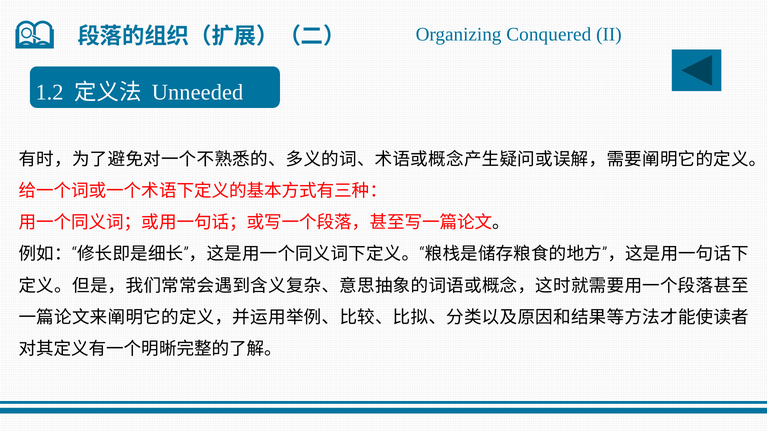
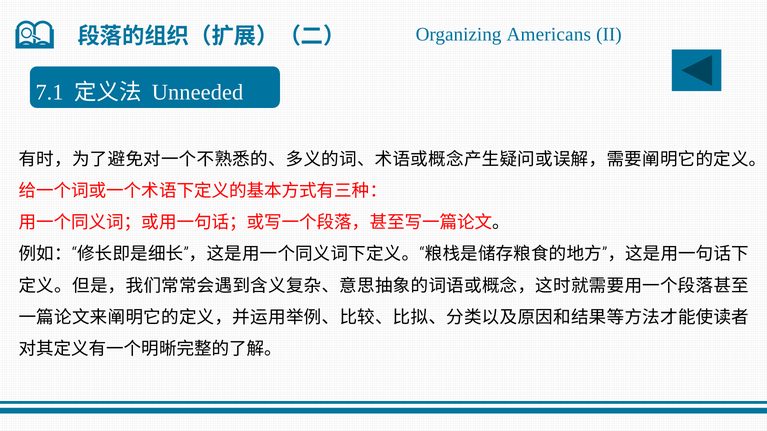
Conquered: Conquered -> Americans (549, 34)
1.2: 1.2 -> 7.1 (50, 92)
